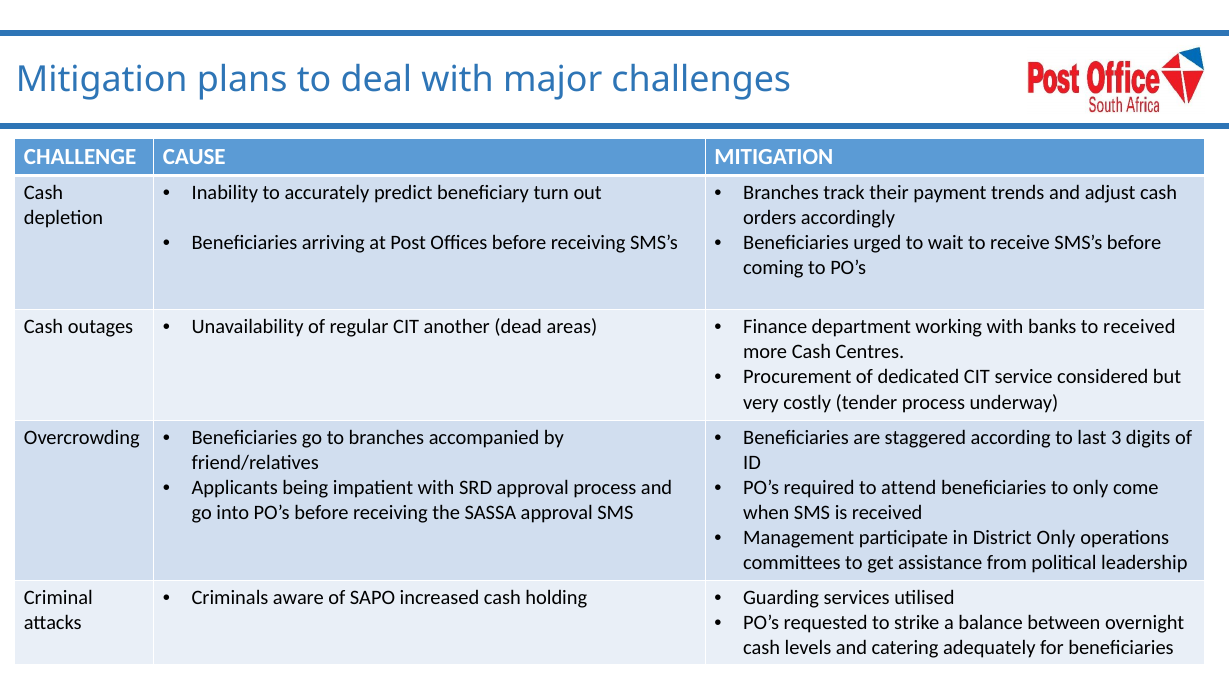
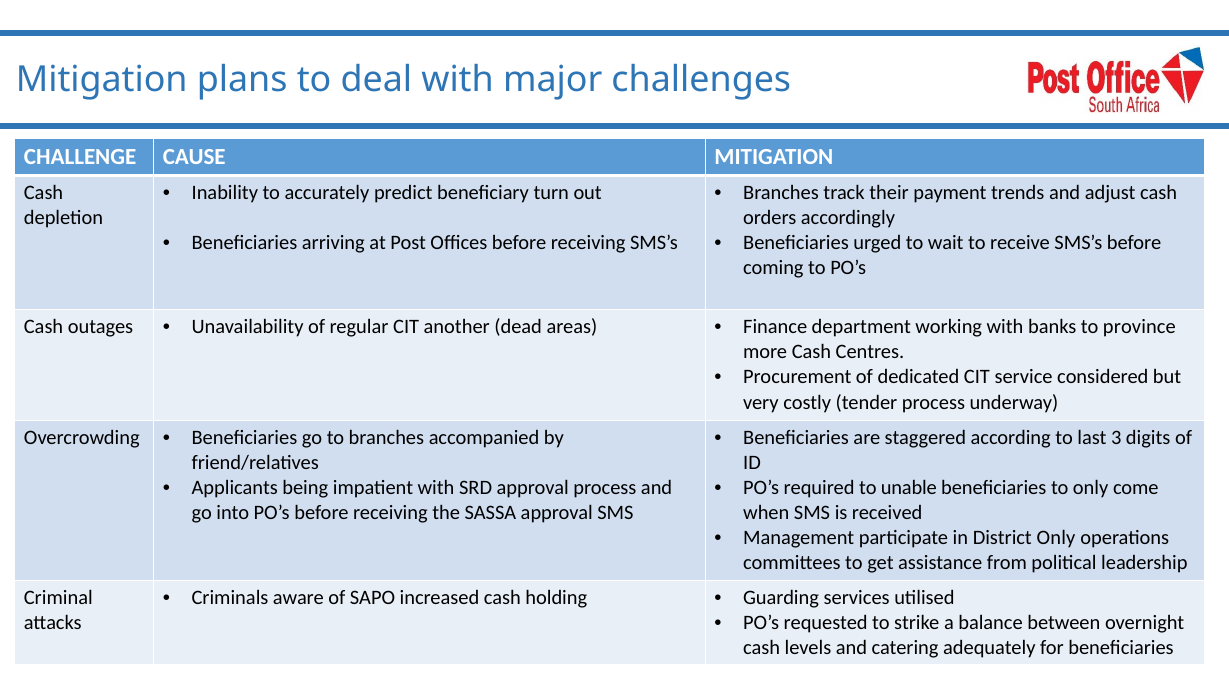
to received: received -> province (1139, 327)
attend: attend -> unable (909, 488)
